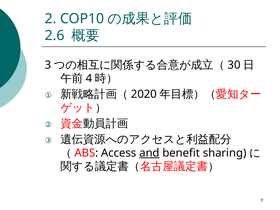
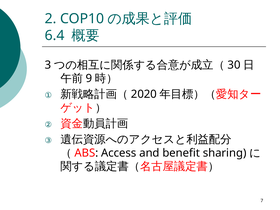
2.6: 2.6 -> 6.4 (55, 35)
4: 4 -> 9 (89, 78)
and underline: present -> none (149, 153)
